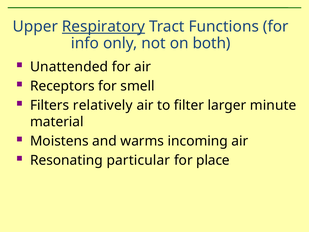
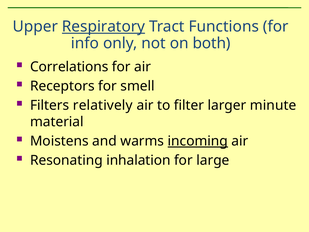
Unattended: Unattended -> Correlations (69, 67)
incoming underline: none -> present (198, 141)
particular: particular -> inhalation (138, 160)
place: place -> large (213, 160)
